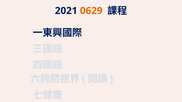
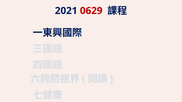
0629 colour: orange -> red (91, 11)
